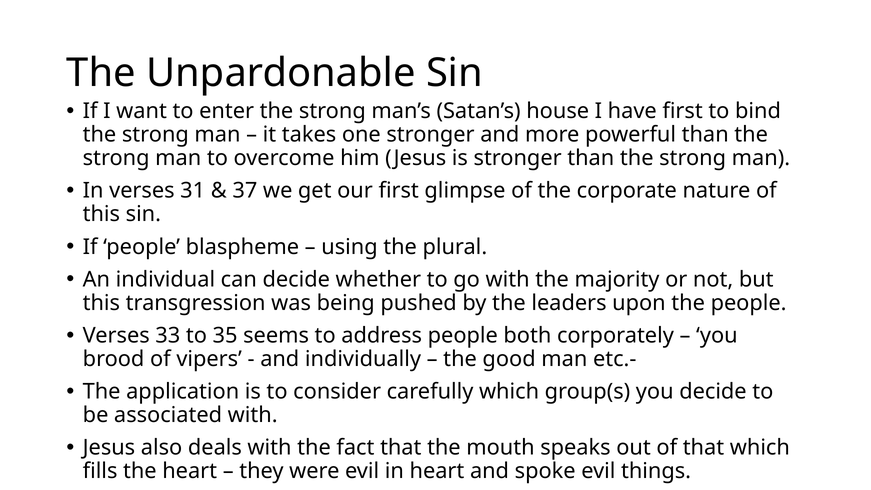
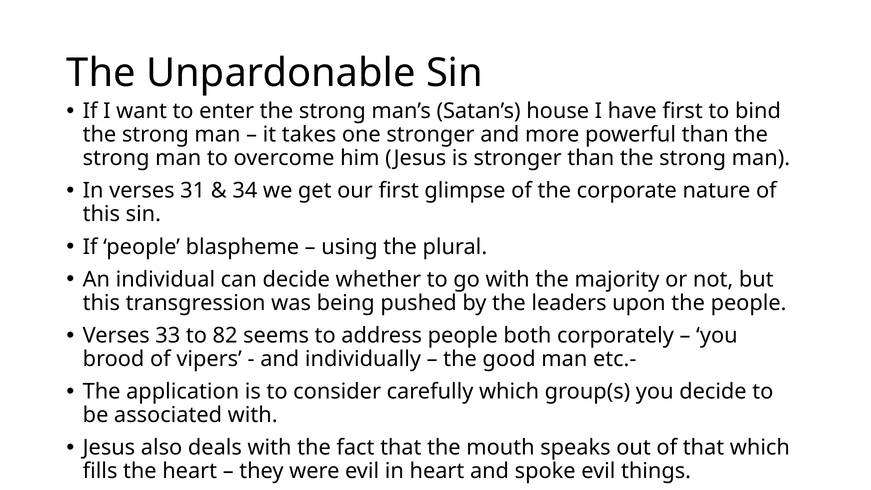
37: 37 -> 34 (245, 191)
35: 35 -> 82 (225, 336)
